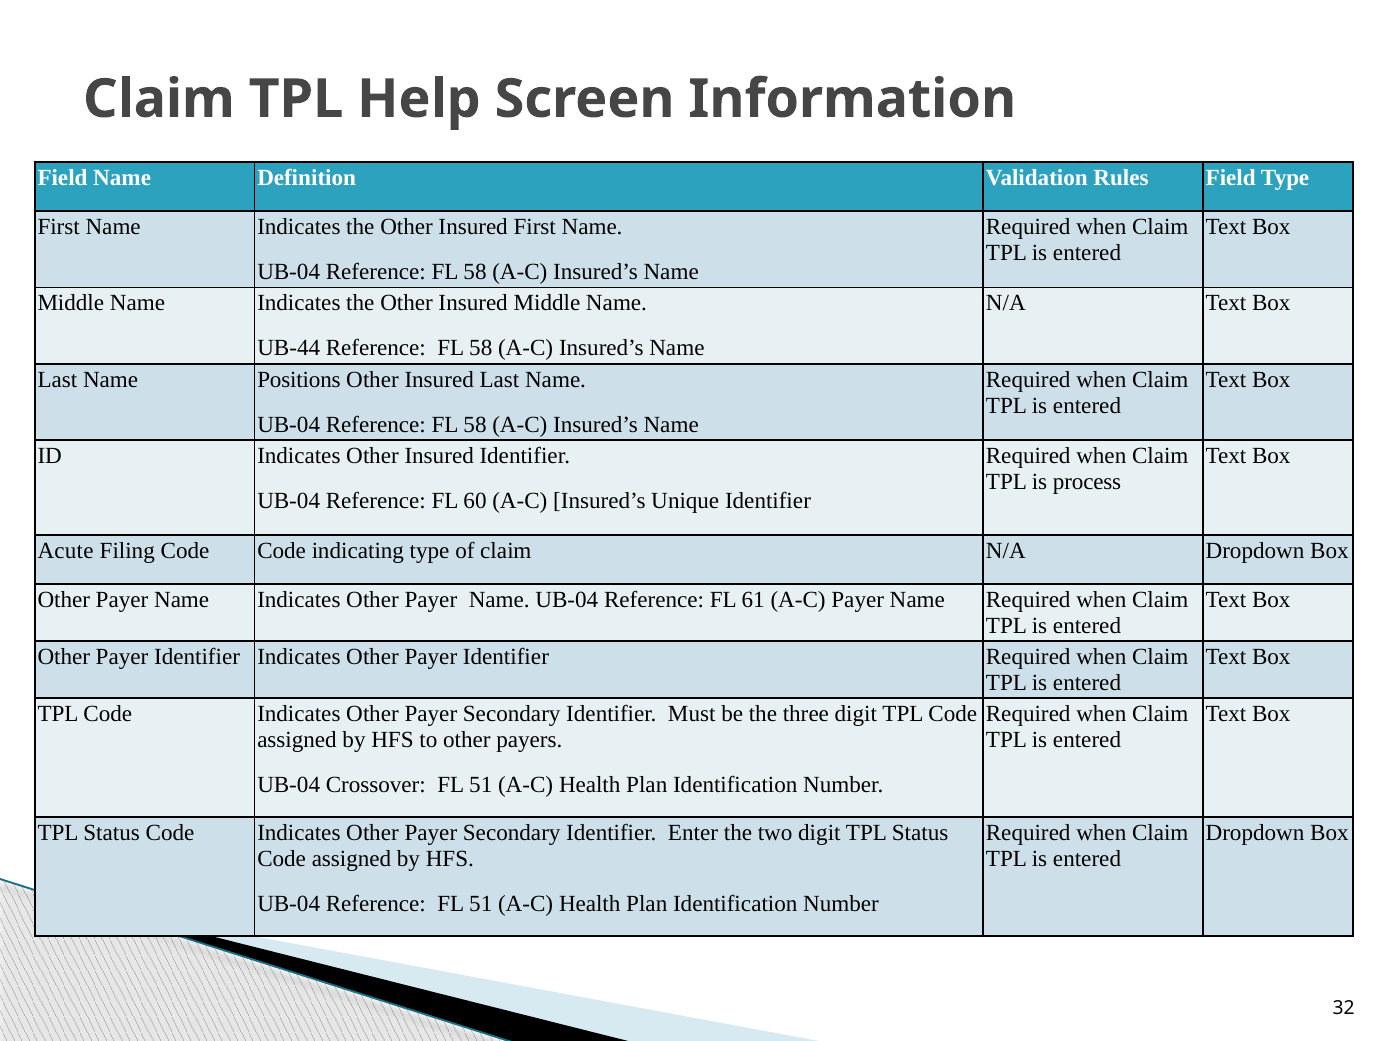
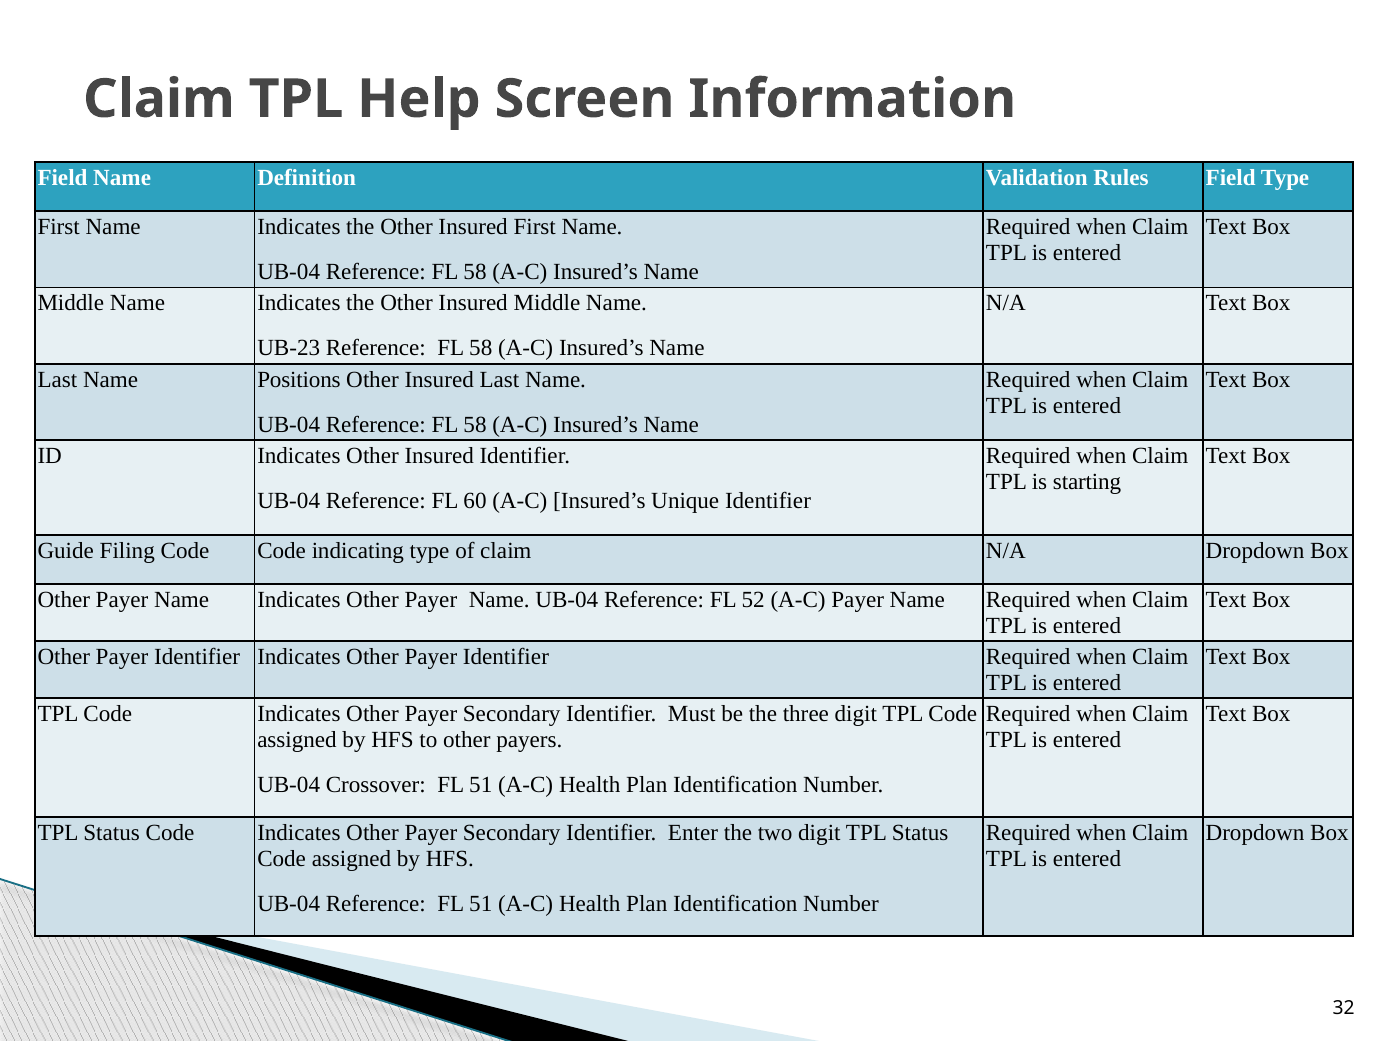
UB-44: UB-44 -> UB-23 (289, 348)
process: process -> starting (1087, 482)
Acute: Acute -> Guide (66, 551)
61: 61 -> 52 (753, 600)
